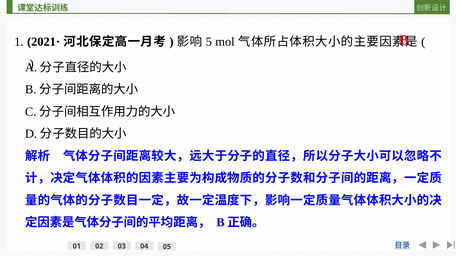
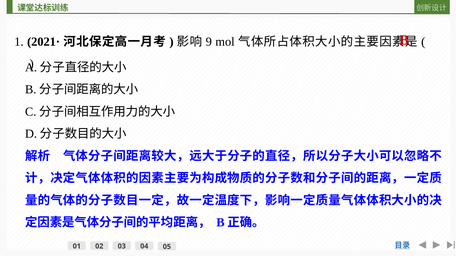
5: 5 -> 9 (209, 42)
